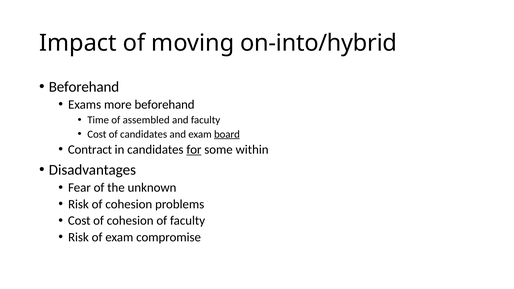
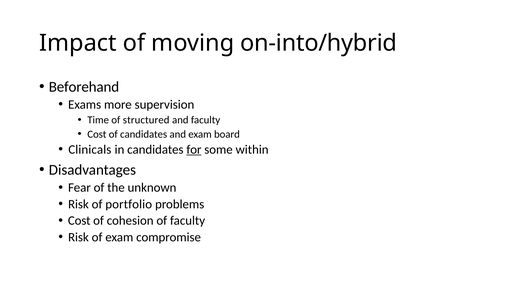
more beforehand: beforehand -> supervision (164, 105)
assembled: assembled -> structured (146, 120)
board underline: present -> none (227, 134)
Contract: Contract -> Clinicals (90, 150)
Risk of cohesion: cohesion -> portfolio (129, 204)
